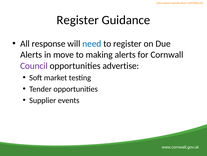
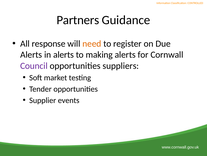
Register: Register -> Partners (78, 20)
need colour: blue -> orange (92, 43)
in move: move -> alerts (64, 54)
advertise: advertise -> suppliers (121, 66)
